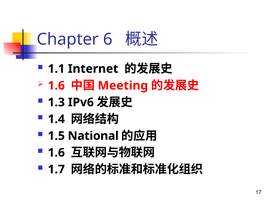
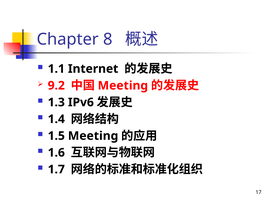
6: 6 -> 8 (108, 39)
1.6: 1.6 -> 9.2 (56, 86)
1.5 National: National -> Meeting (93, 136)
